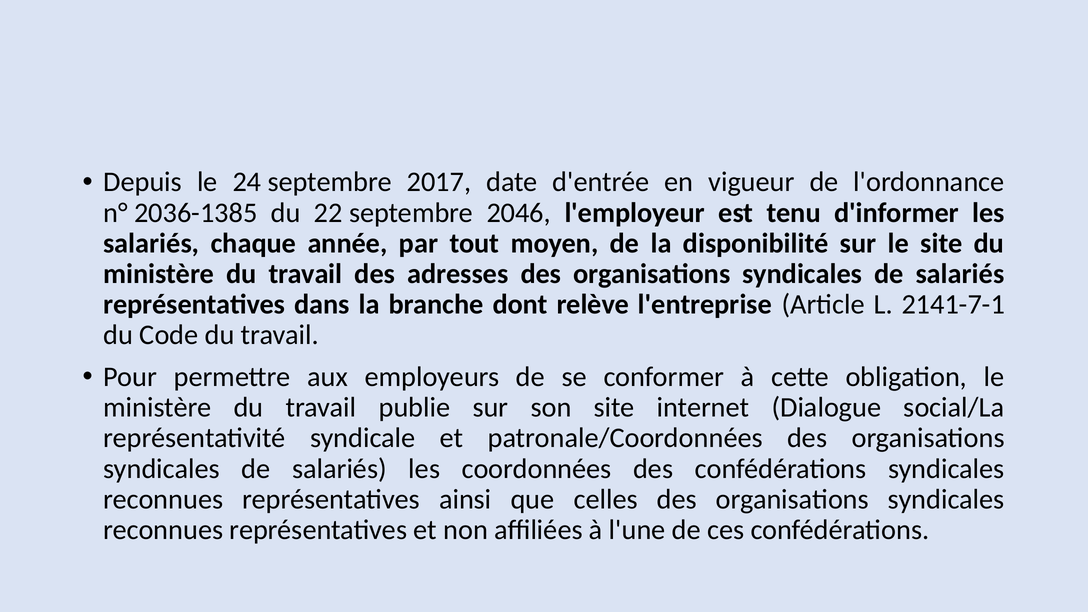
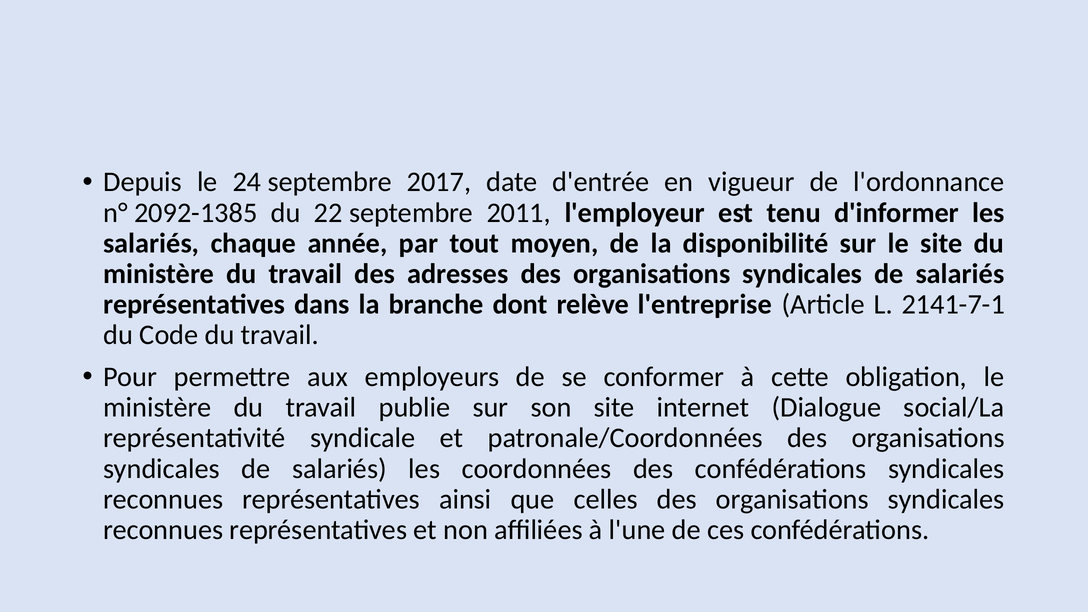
2036-1385: 2036-1385 -> 2092-1385 (196, 213)
2046: 2046 -> 2011 (519, 213)
